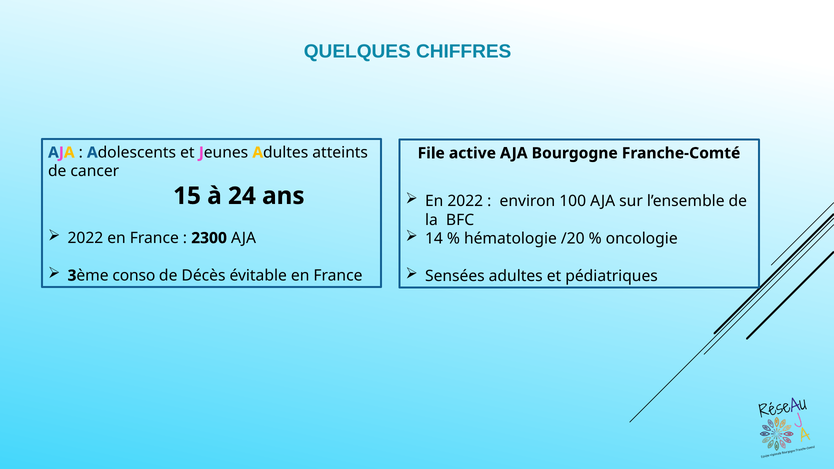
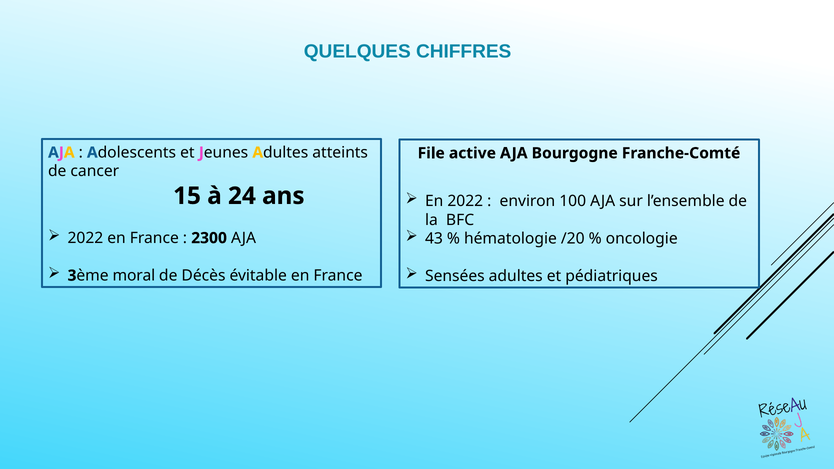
14: 14 -> 43 (434, 239)
conso: conso -> moral (134, 276)
